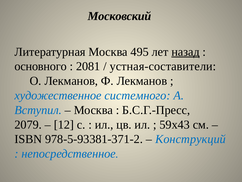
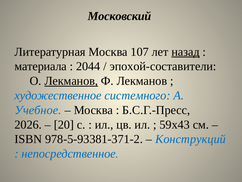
495: 495 -> 107 (140, 52)
основного: основного -> материала (41, 66)
2081: 2081 -> 2044 (88, 66)
устная-составители: устная-составители -> эпохой-составители (163, 66)
Лекманов underline: none -> present (71, 81)
Вступил: Вступил -> Учебное (38, 110)
2079: 2079 -> 2026 (28, 124)
12: 12 -> 20 (64, 124)
